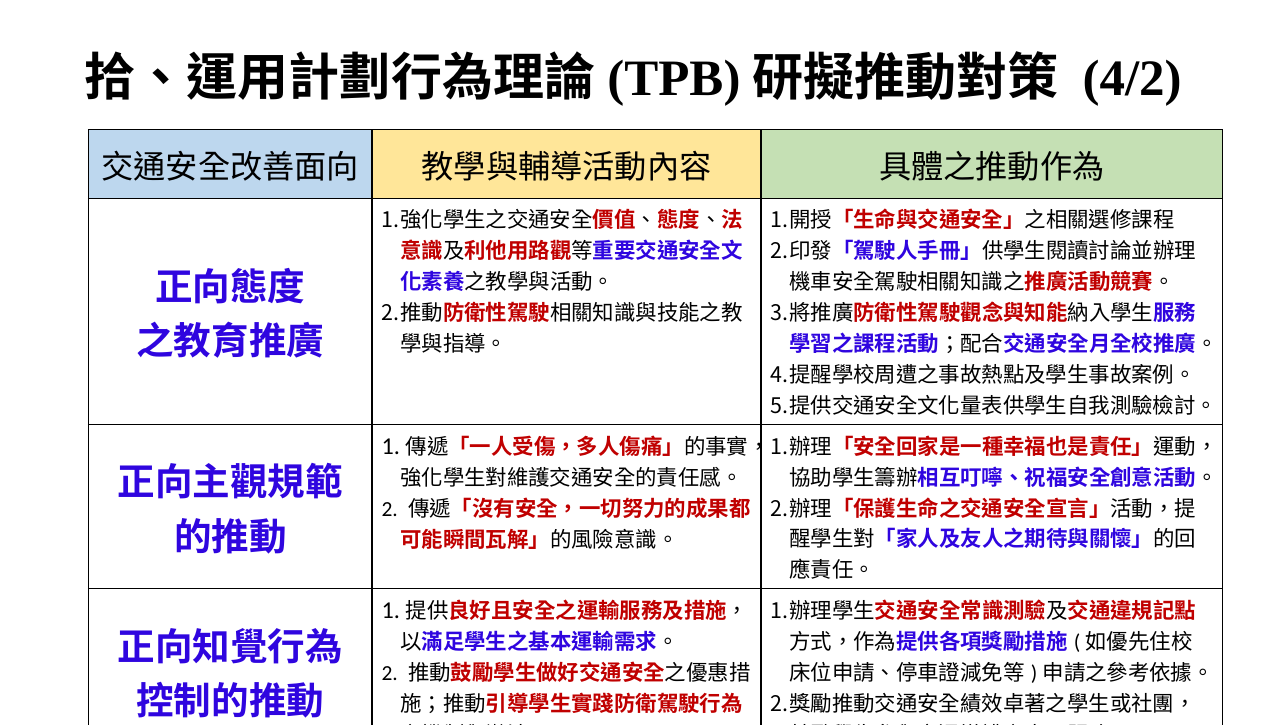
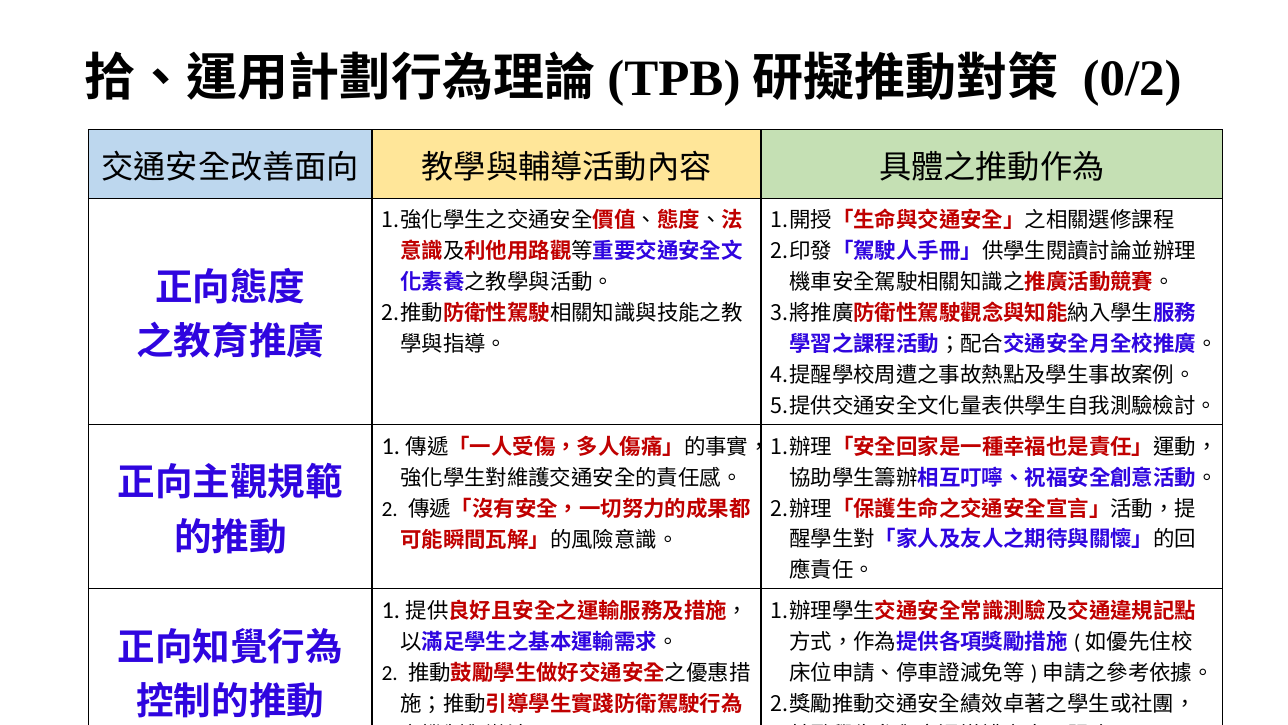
4/2: 4/2 -> 0/2 (1132, 78)
